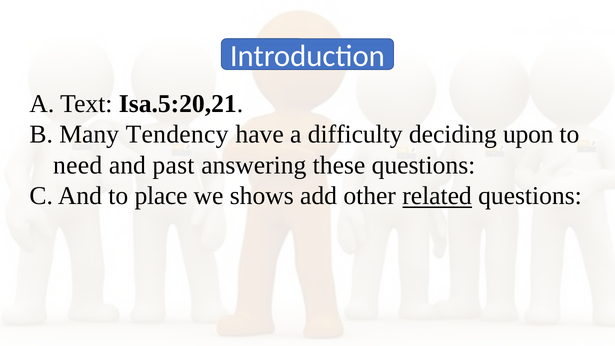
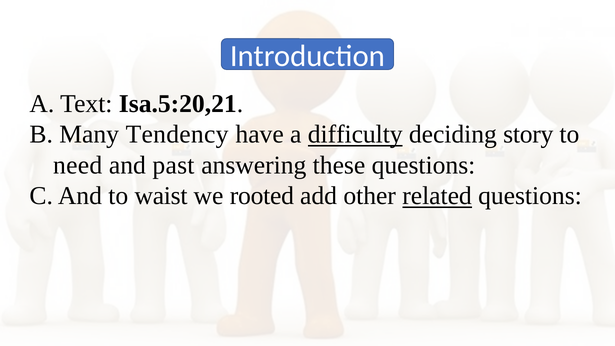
difficulty underline: none -> present (355, 134)
upon: upon -> story (528, 134)
place: place -> waist (161, 196)
shows: shows -> rooted (262, 196)
